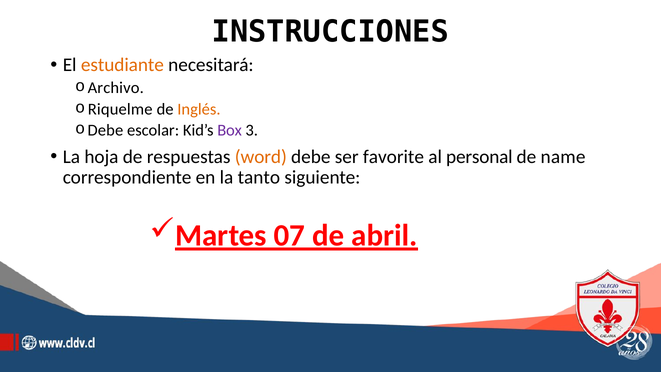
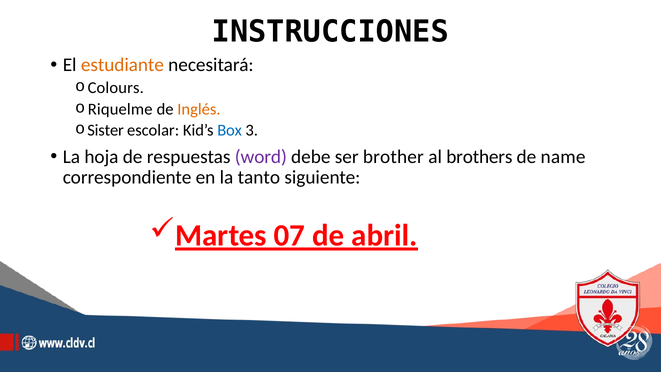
Archivo: Archivo -> Colours (116, 88)
Debe: Debe -> Sister (106, 130)
Box colour: purple -> blue (230, 130)
word colour: orange -> purple (261, 157)
favorite: favorite -> brother (393, 157)
personal: personal -> brothers (479, 157)
